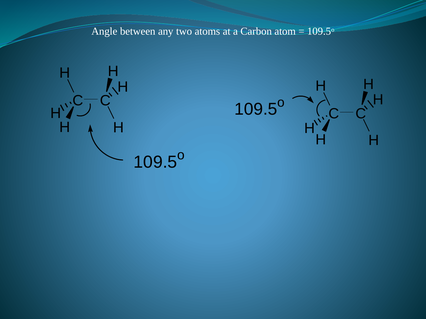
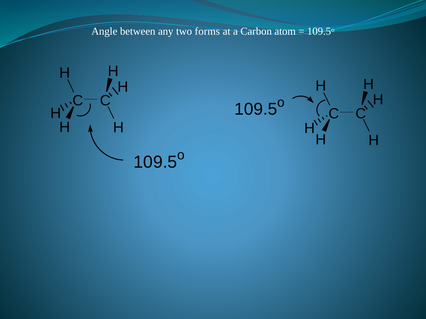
atoms: atoms -> forms (207, 31)
